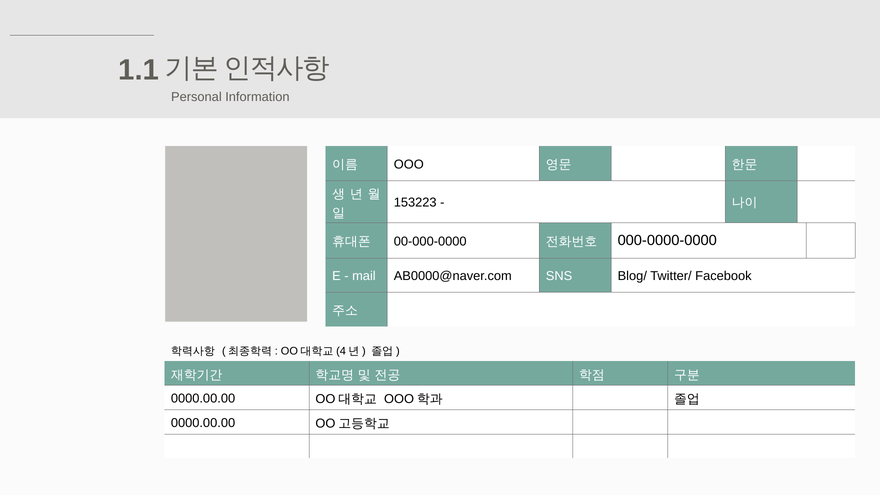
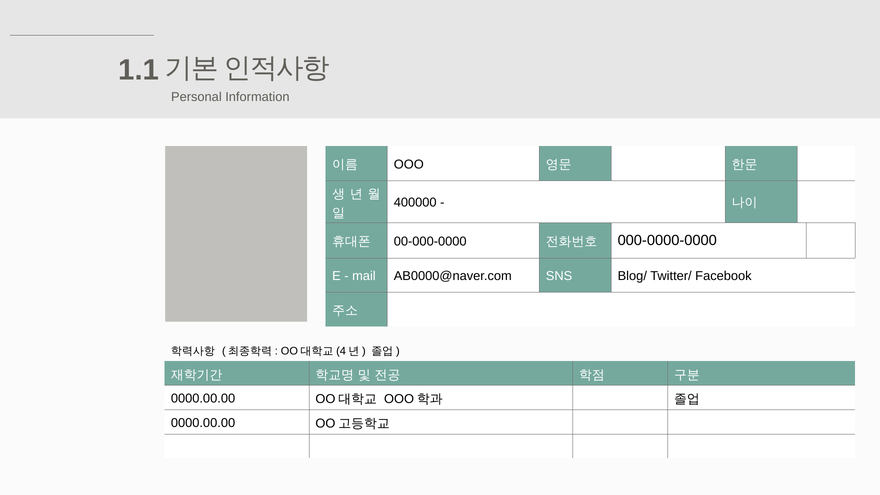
153223: 153223 -> 400000 (415, 203)
